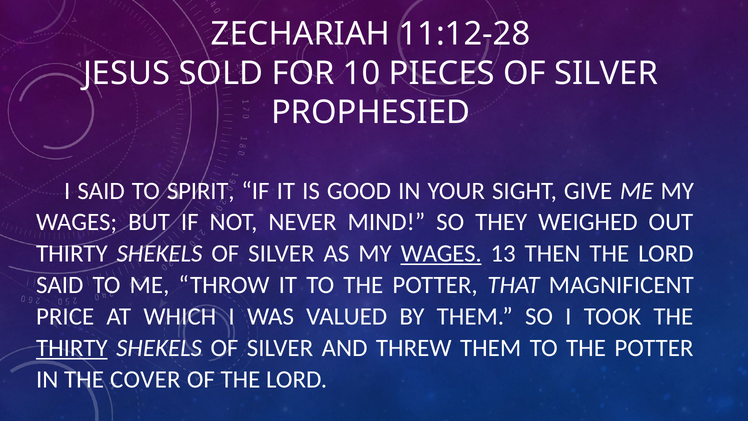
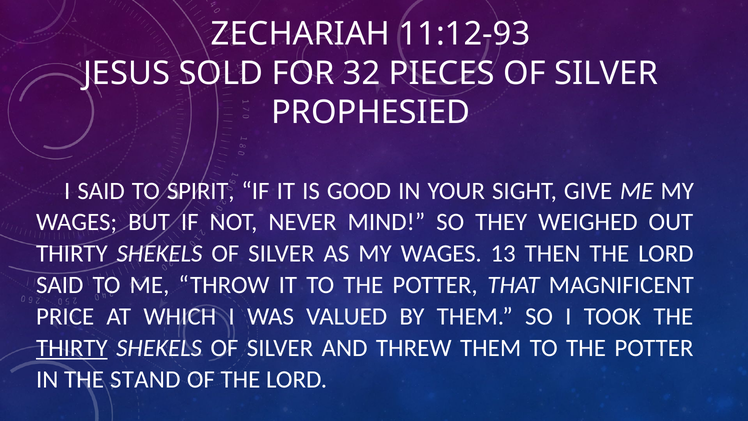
11:12-28: 11:12-28 -> 11:12-93 (464, 34)
10: 10 -> 32 (362, 73)
WAGES underline: present -> none (441, 254)
COVER: COVER -> STAND (145, 379)
